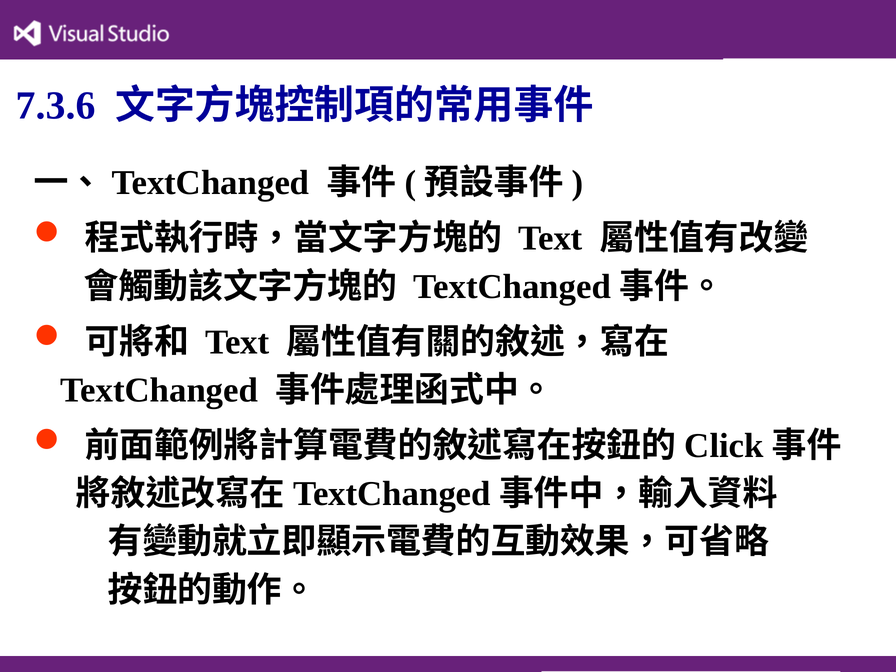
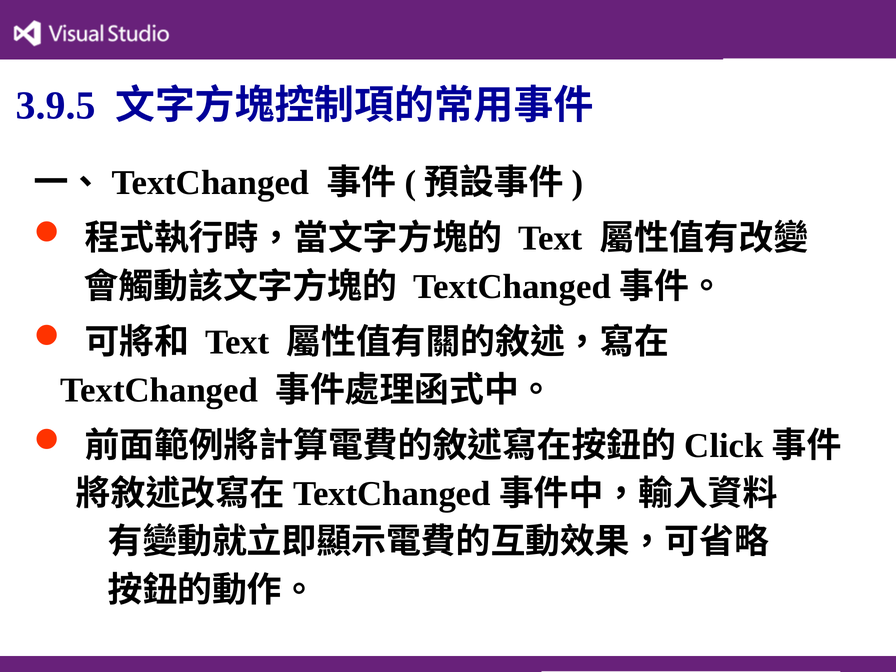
7.3.6: 7.3.6 -> 3.9.5 (56, 105)
